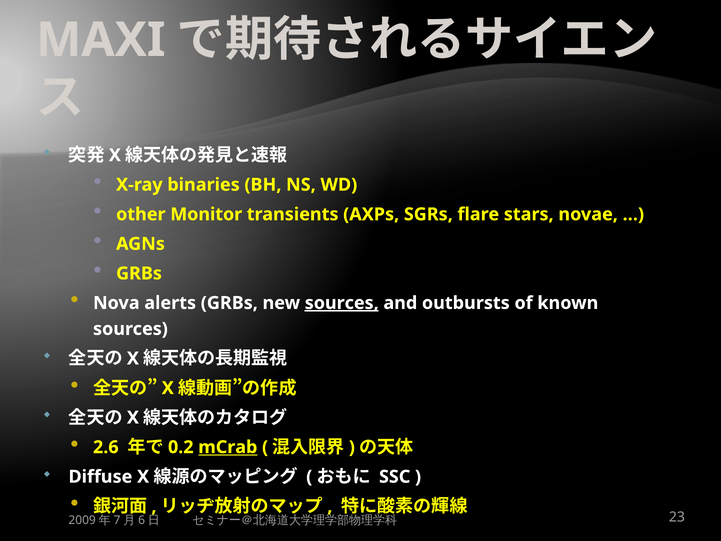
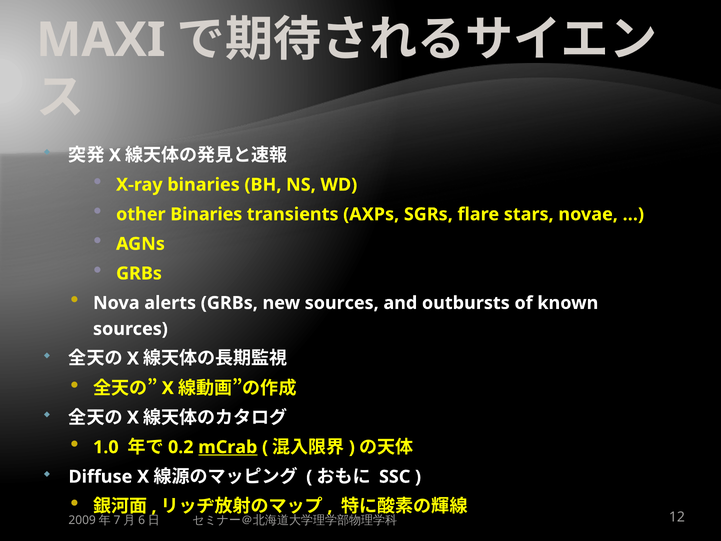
other Monitor: Monitor -> Binaries (206, 214)
sources underline: present -> none (342, 303)
2.6: 2.6 -> 1.0 (106, 447)
23: 23 -> 12 (677, 517)
